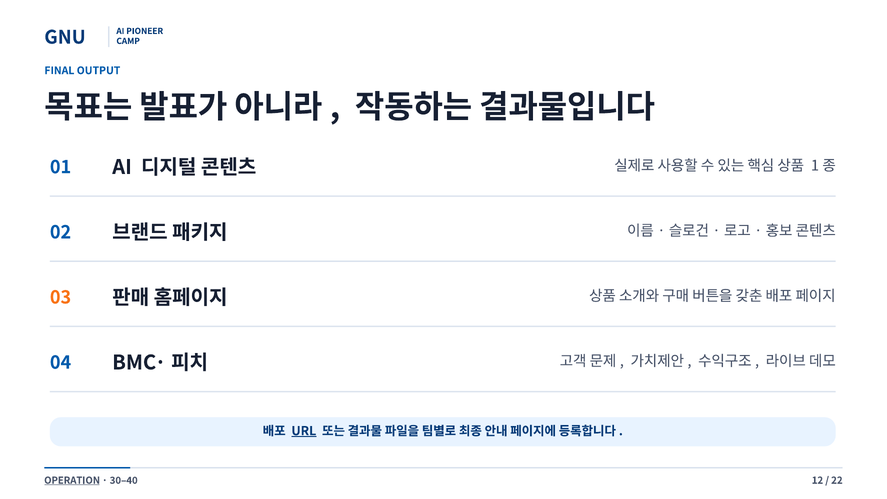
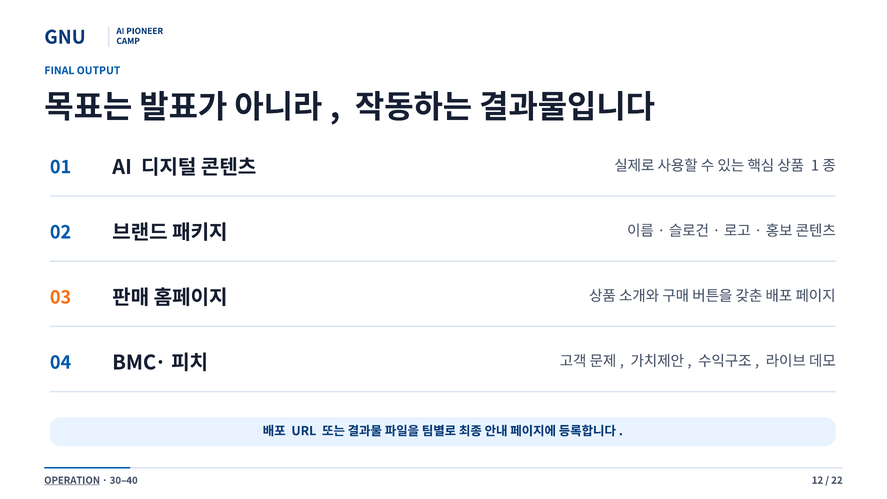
URL underline: present -> none (304, 431)
